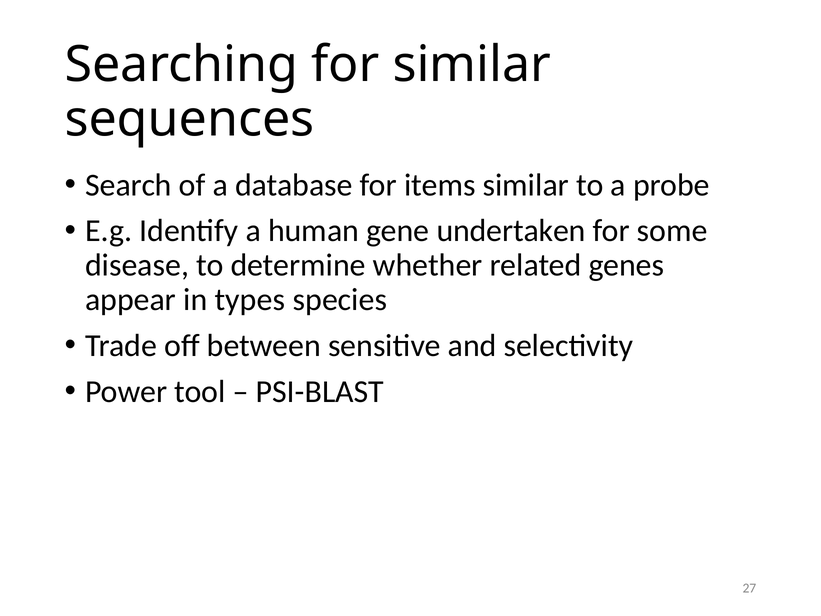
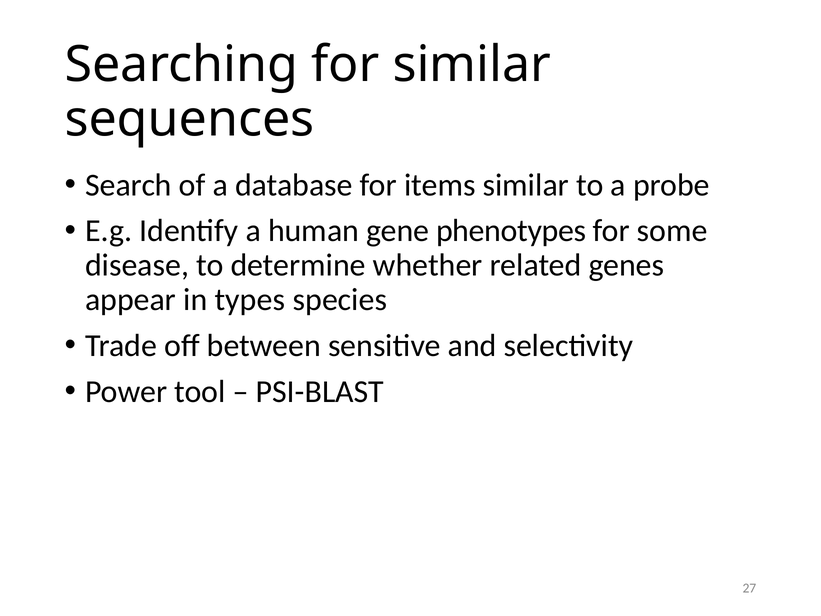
undertaken: undertaken -> phenotypes (511, 231)
